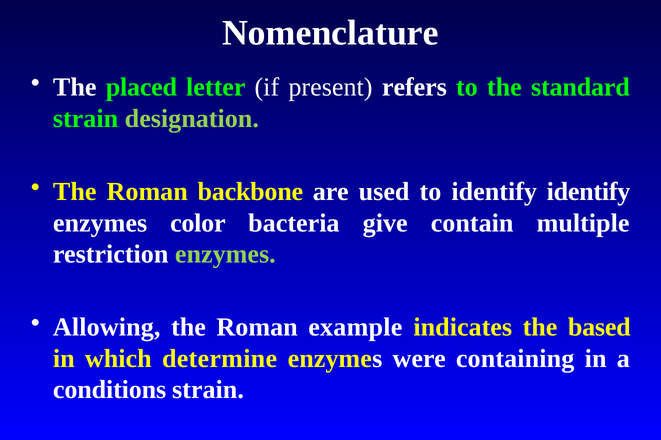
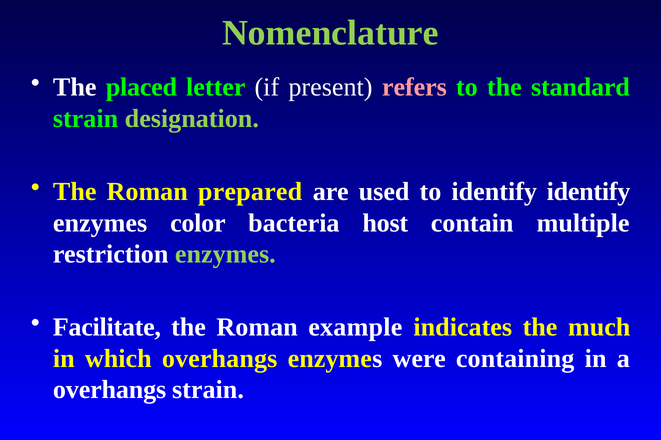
Nomenclature colour: white -> light green (330, 33)
refers colour: white -> pink (414, 87)
backbone: backbone -> prepared (250, 192)
give: give -> host (385, 223)
Allowing: Allowing -> Facilitate (107, 328)
based: based -> much (599, 328)
which determine: determine -> overhangs (220, 359)
conditions: conditions -> overhangs (110, 390)
